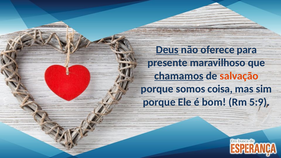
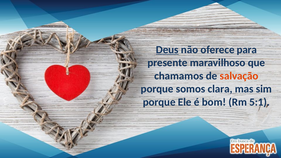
chamamos underline: present -> none (179, 76)
coisa: coisa -> clara (220, 89)
5:9: 5:9 -> 5:1 (260, 102)
